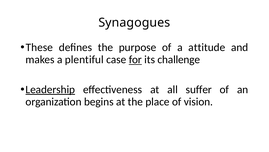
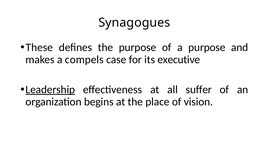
a attitude: attitude -> purpose (207, 47)
plentiful: plentiful -> compels (84, 59)
for underline: present -> none (135, 59)
challenge: challenge -> executive (179, 59)
